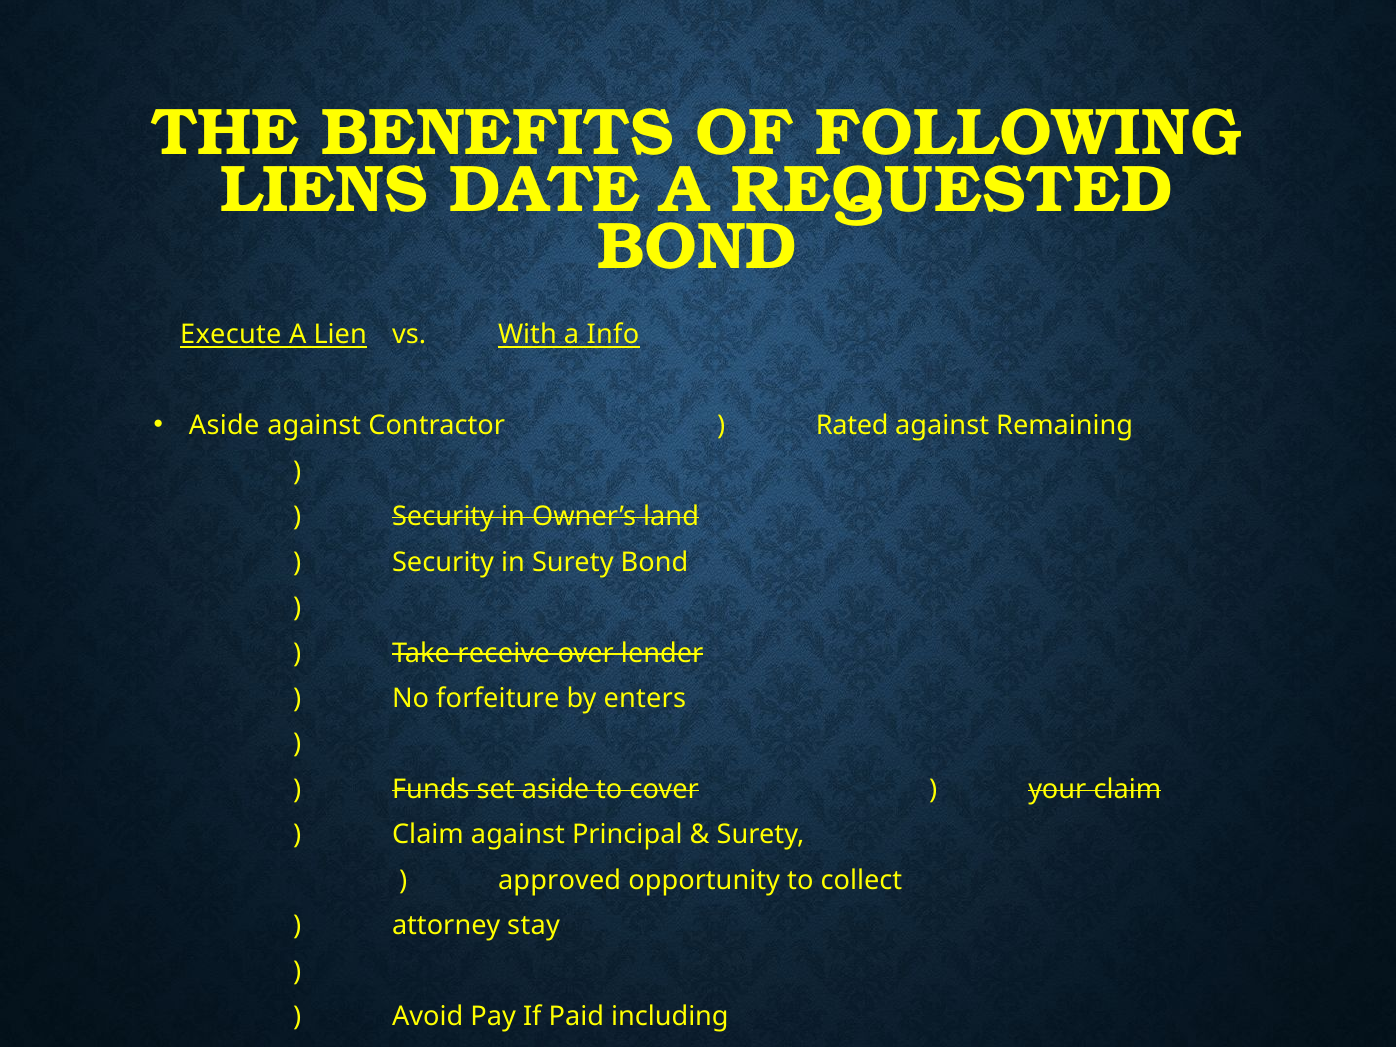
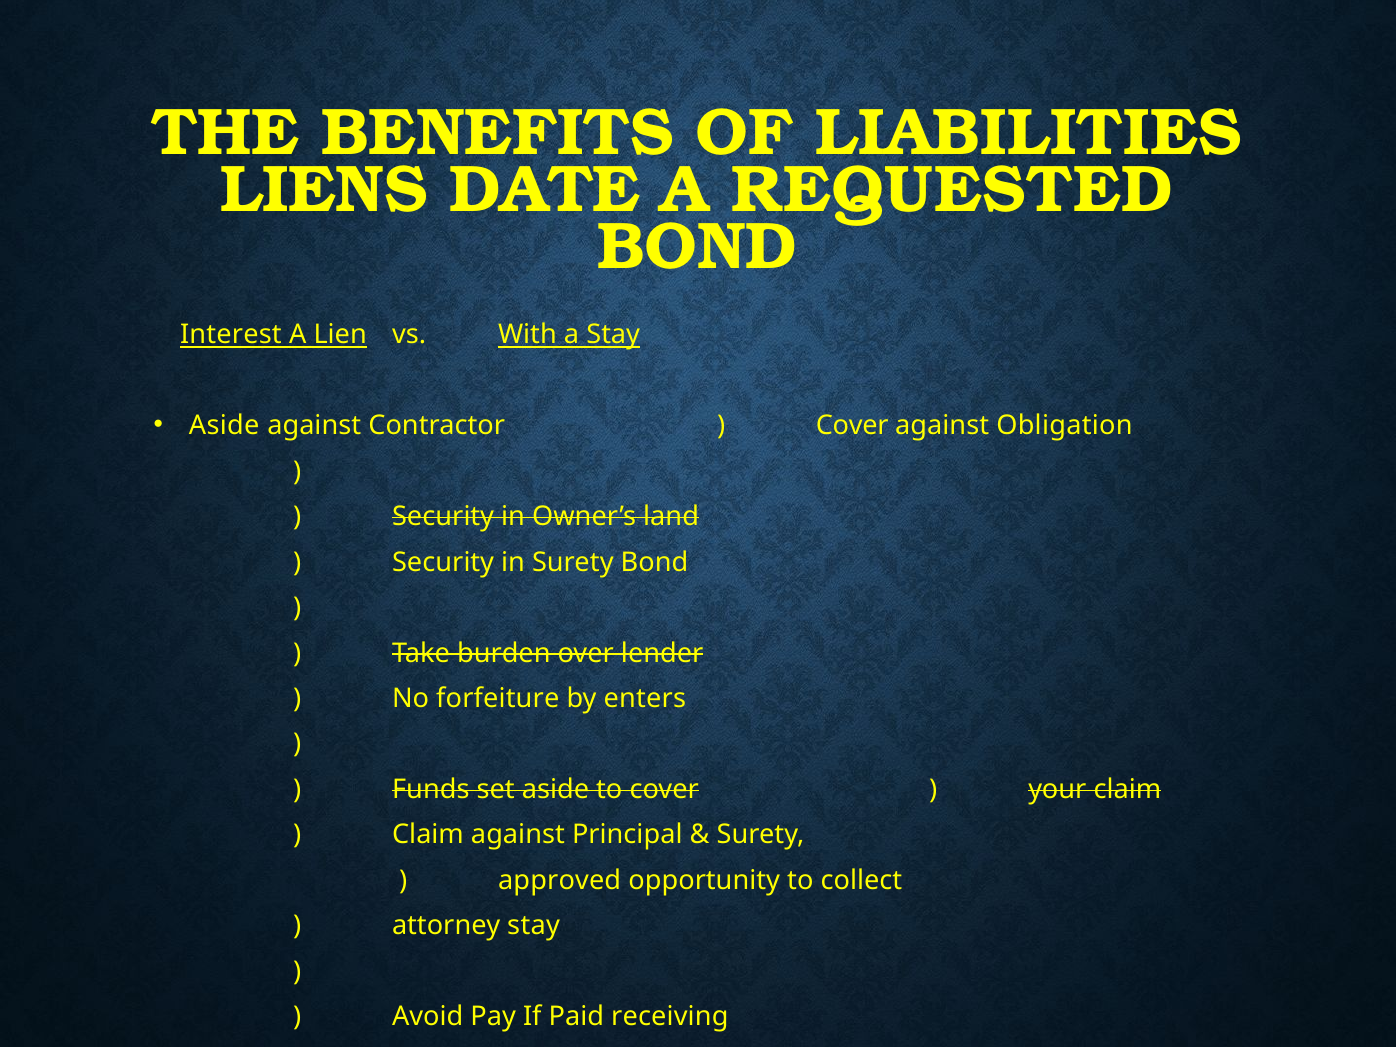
FOLLOWING: FOLLOWING -> LIABILITIES (1029, 133)
Execute: Execute -> Interest (231, 334)
a Info: Info -> Stay (613, 334)
Rated: Rated -> Cover (852, 426)
Remaining: Remaining -> Obligation (1064, 426)
receive: receive -> burden (504, 653)
including: including -> receiving (670, 1017)
